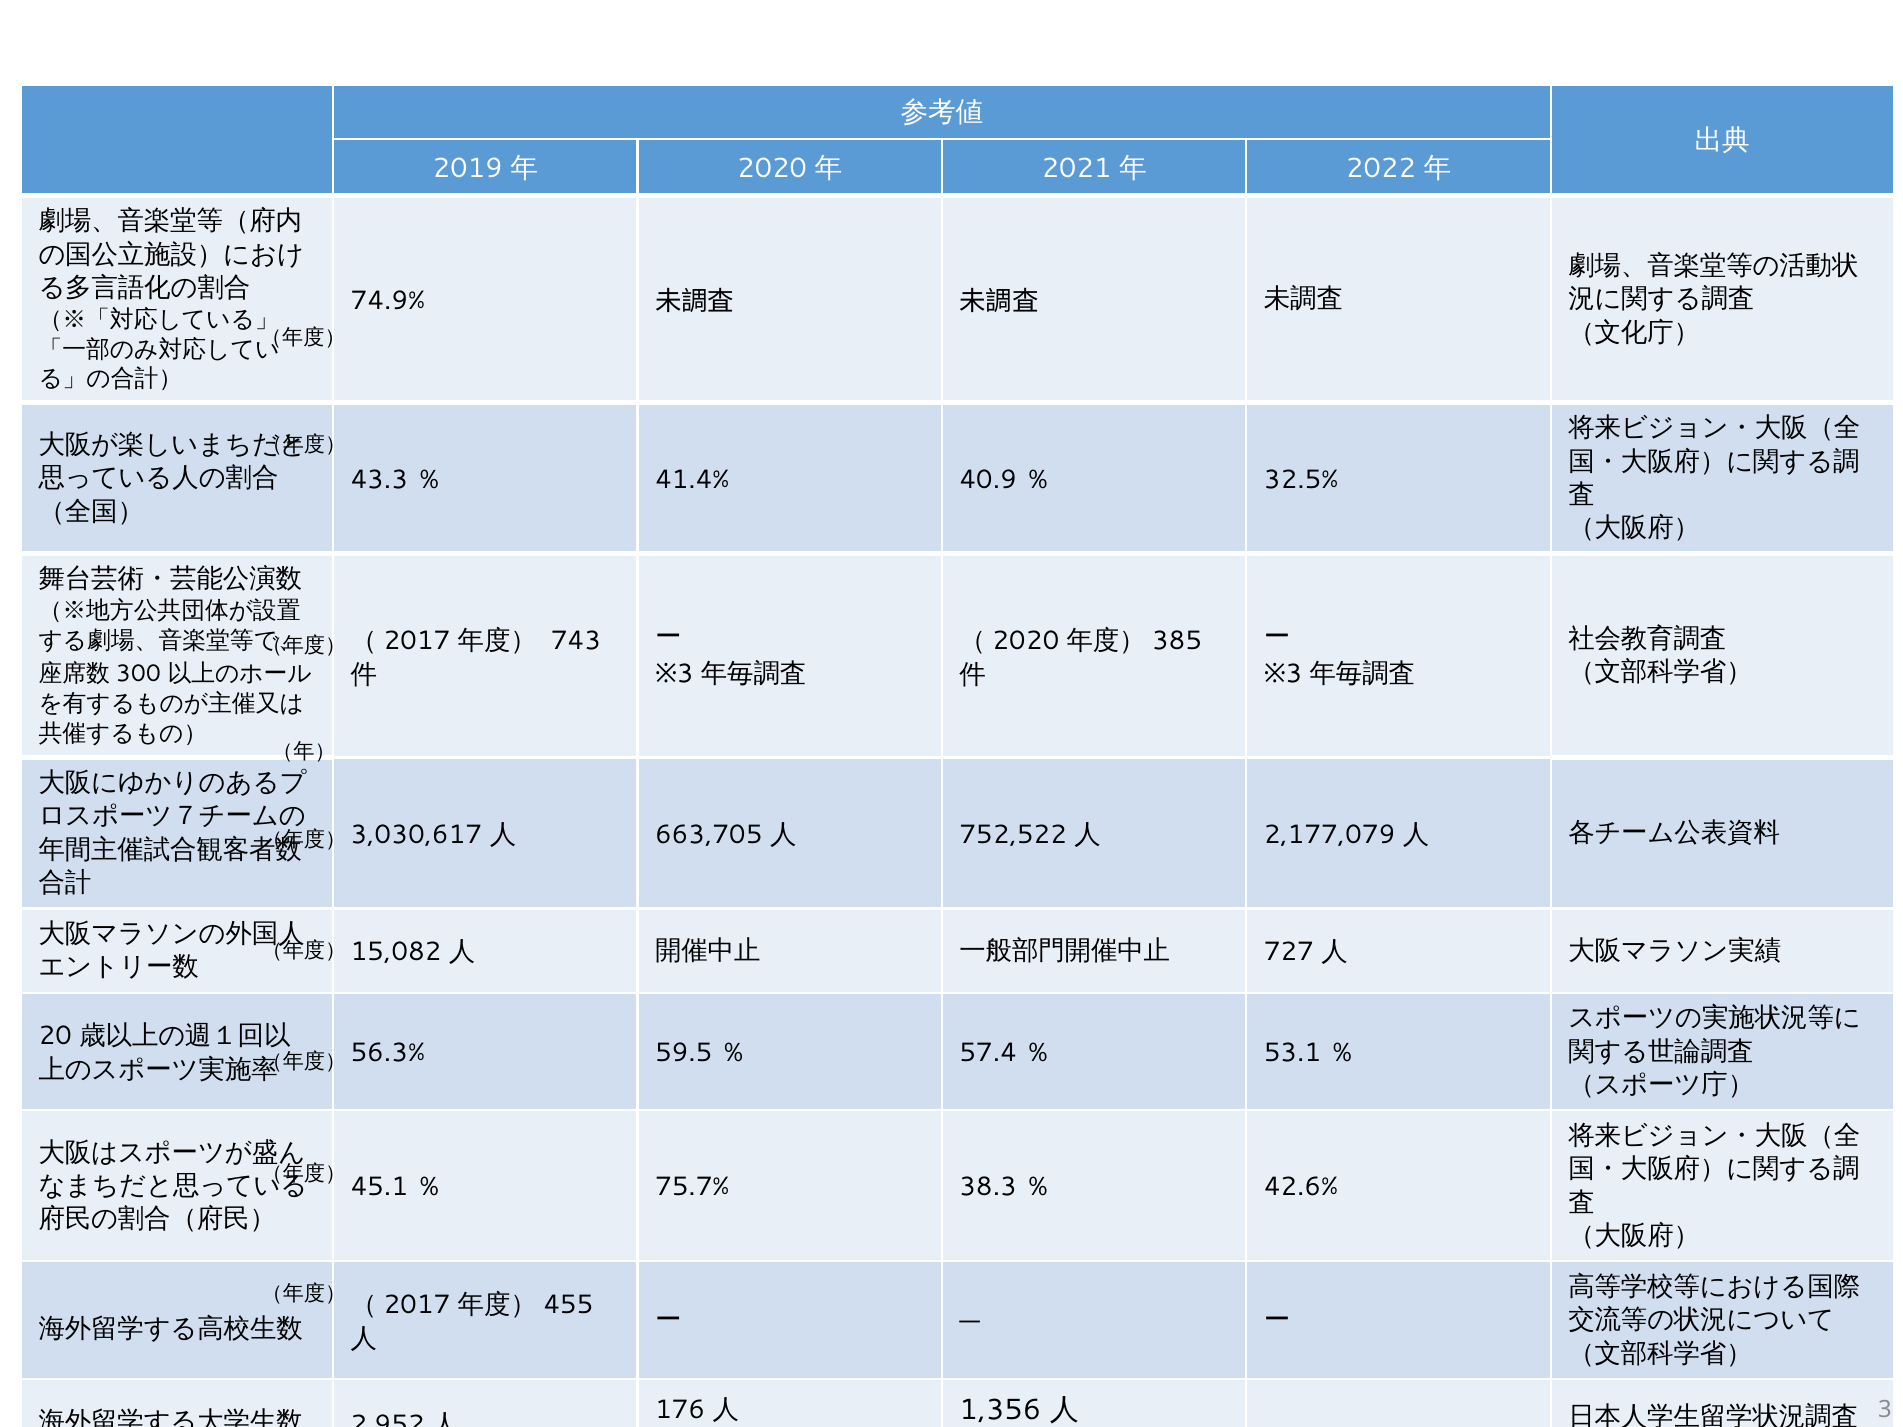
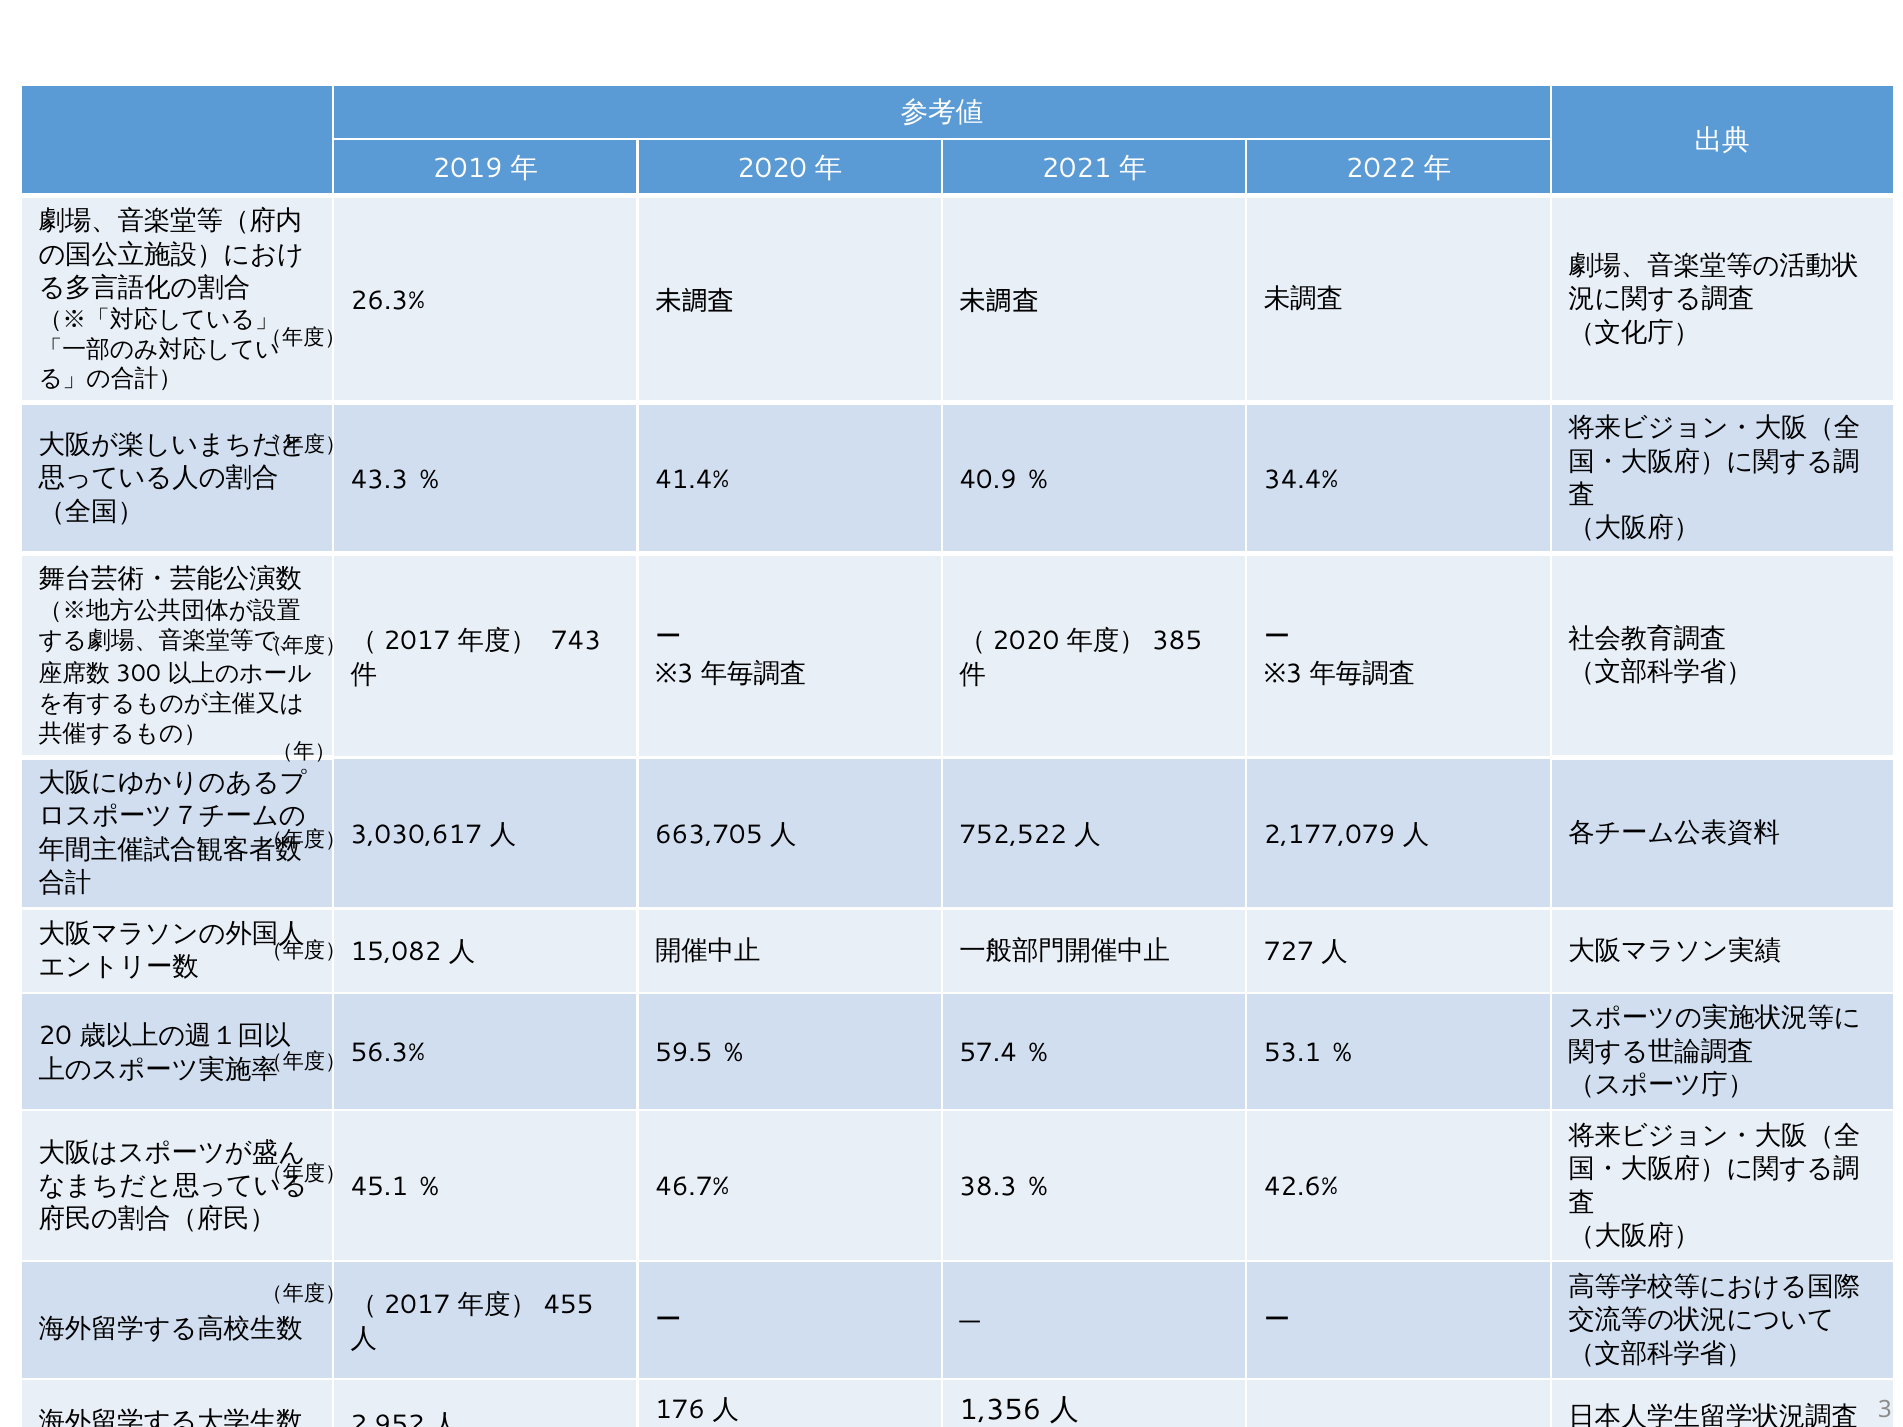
74.9%: 74.9% -> 26.3% (388, 301)
32.5%: 32.5% -> 34.4% (1301, 480)
75.7%: 75.7% -> 46.7% (692, 1187)
